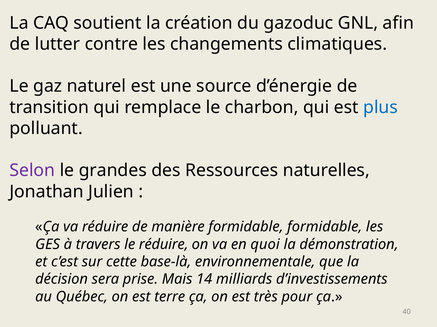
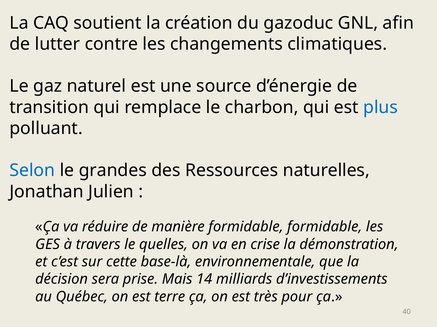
Selon colour: purple -> blue (32, 171)
le réduire: réduire -> quelles (164, 245)
quoi: quoi -> crise (265, 245)
